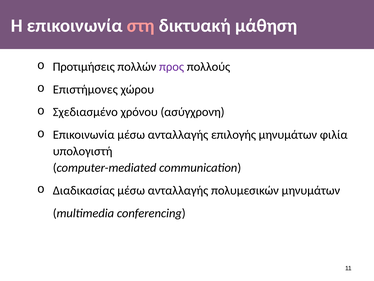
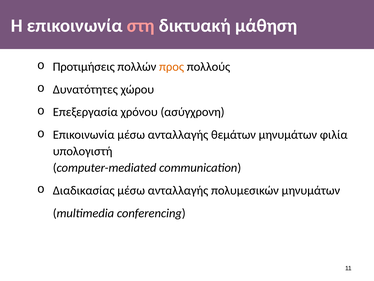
προς colour: purple -> orange (172, 67)
Επιστήμονες: Επιστήμονες -> Δυνατότητες (85, 89)
Σχεδιασμένο: Σχεδιασμένο -> Επεξεργασία (85, 112)
επιλογής: επιλογής -> θεμάτων (233, 135)
